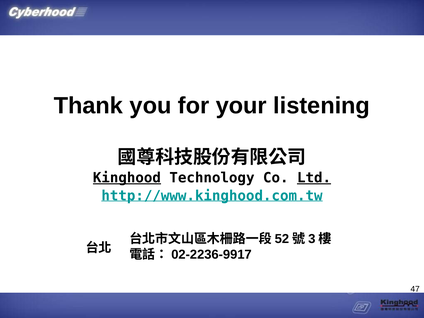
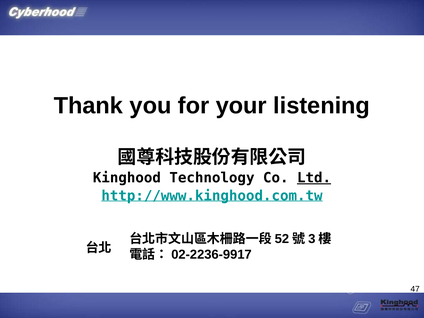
Kinghood underline: present -> none (127, 178)
